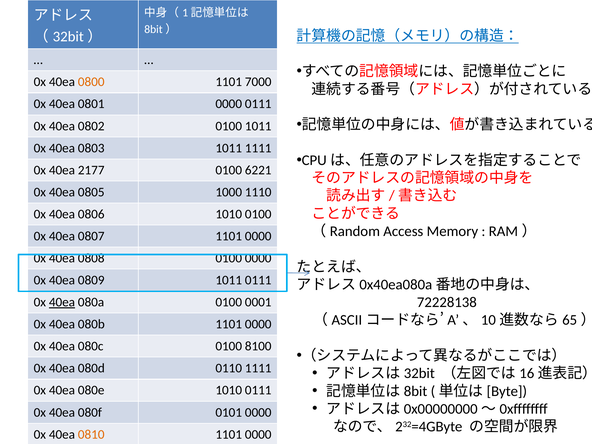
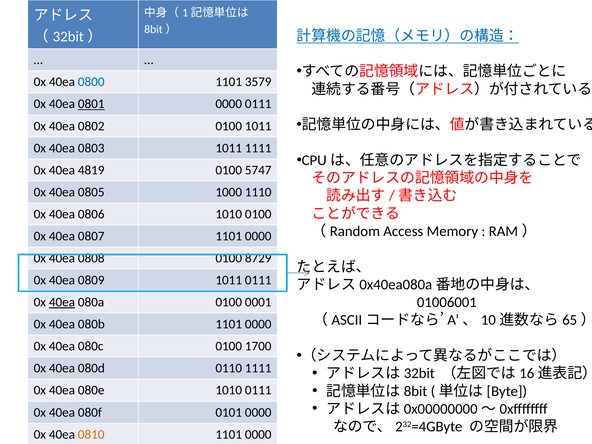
0800 colour: orange -> blue (91, 82)
7000: 7000 -> 3579 (258, 82)
0801 underline: none -> present (91, 104)
2177: 2177 -> 4819 (91, 170)
6221: 6221 -> 5747 (258, 170)
0100 0000: 0000 -> 8729 (258, 258)
72228138: 72228138 -> 01006001 (447, 302)
8100: 8100 -> 1700 (258, 346)
